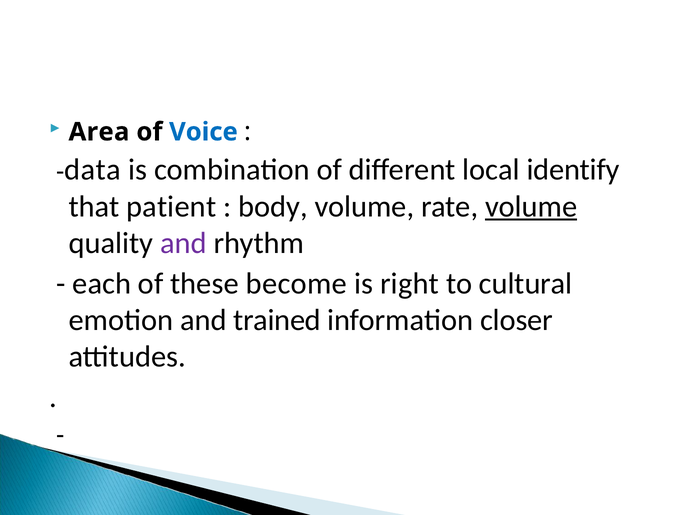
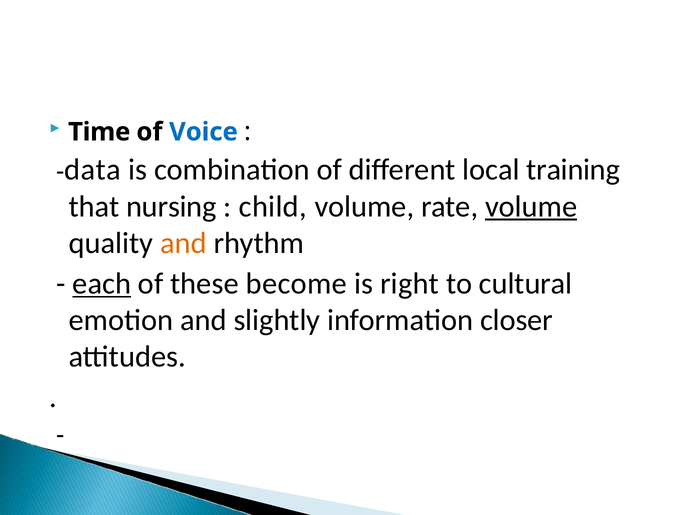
Area: Area -> Time (99, 132)
identify: identify -> training (573, 170)
patient: patient -> nursing (171, 206)
body: body -> child (273, 206)
and colour: purple -> orange (183, 243)
each underline: none -> present (102, 283)
trained: trained -> slightly (277, 320)
